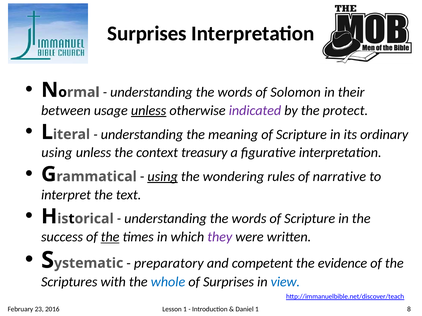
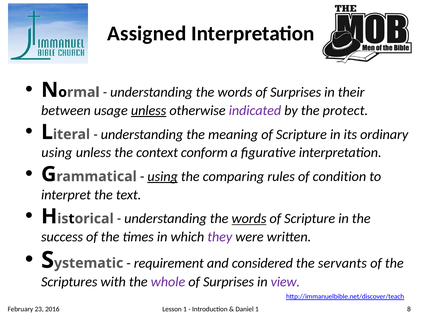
Surprises: Surprises -> Assigned (147, 34)
words of Solomon: Solomon -> Surprises (296, 92)
treasury: treasury -> conform (204, 153)
wondering: wondering -> comparing (233, 177)
narrative: narrative -> condition (339, 177)
words underline: none -> present (249, 219)
the underline: present -> none (110, 237)
preparatory: preparatory -> requirement (169, 264)
competent: competent -> considered (262, 264)
evidence: evidence -> servants (342, 264)
whole colour: blue -> purple (168, 282)
view colour: blue -> purple (285, 282)
